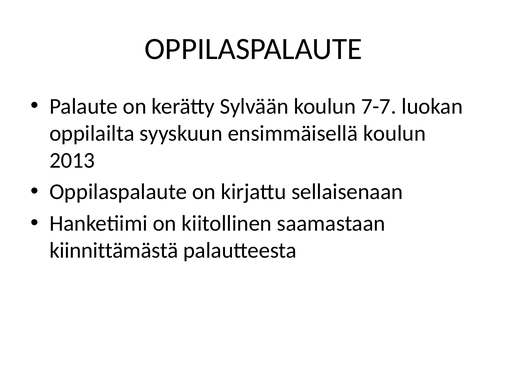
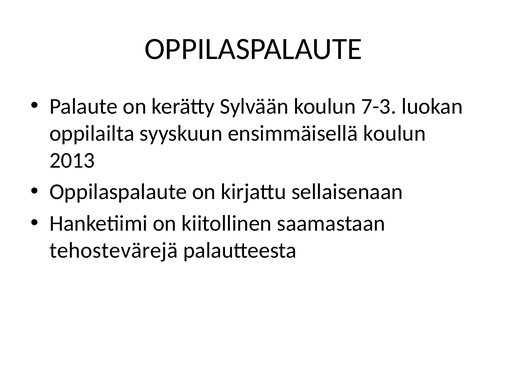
7-7: 7-7 -> 7-3 (379, 106)
kiinnittämästä: kiinnittämästä -> tehostevärejä (114, 251)
